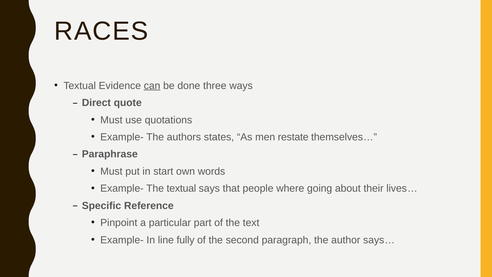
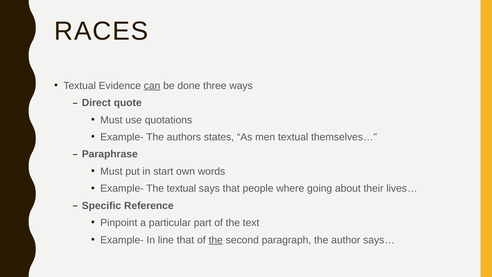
men restate: restate -> textual (293, 137)
line fully: fully -> that (185, 240)
the underline: none -> present (216, 240)
